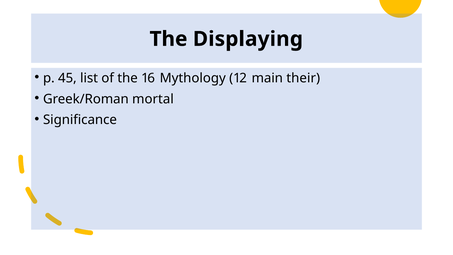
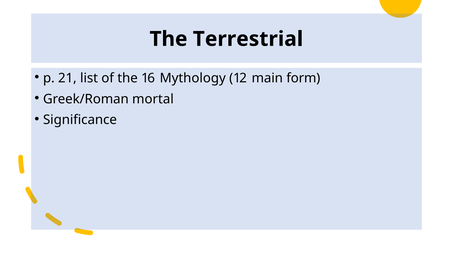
Displaying: Displaying -> Terrestrial (248, 39)
45: 45 -> 21 (67, 78)
their: their -> form (303, 78)
